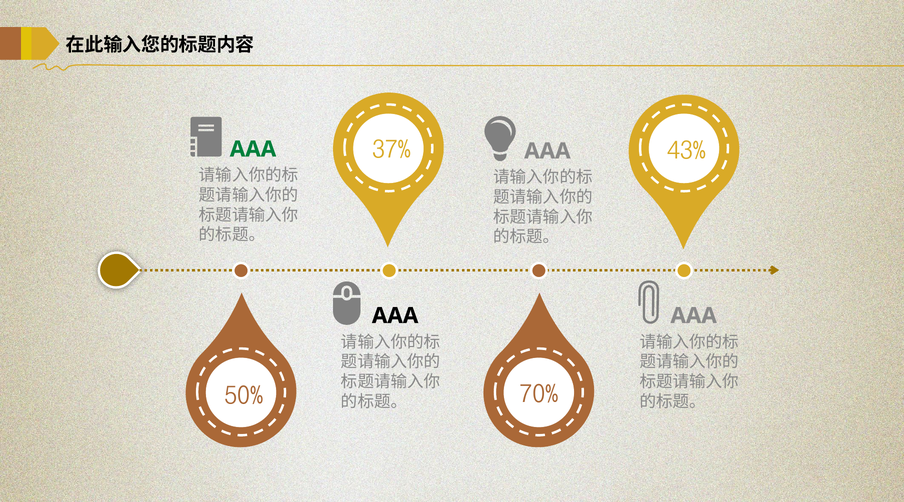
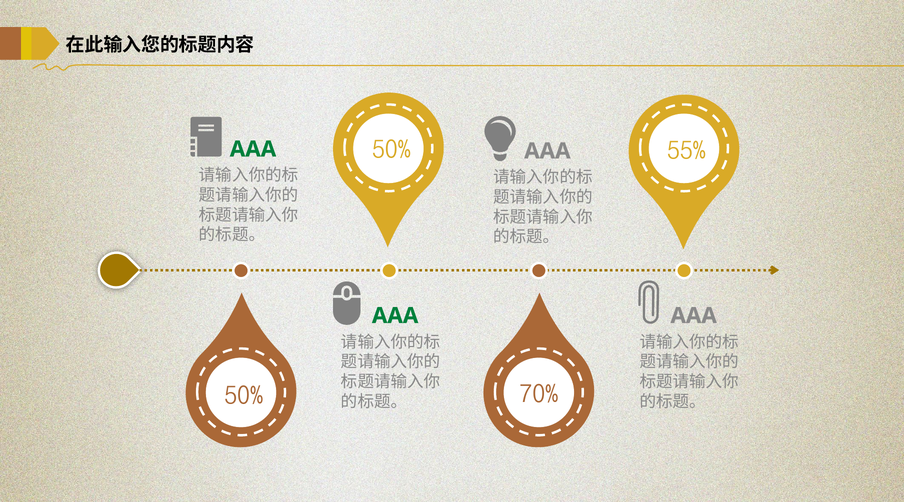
37%: 37% -> 50% (391, 150)
43%: 43% -> 55% (686, 151)
AAA colour: black -> green (395, 316)
